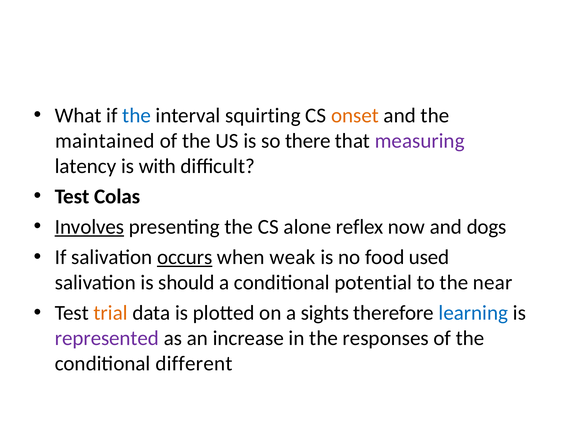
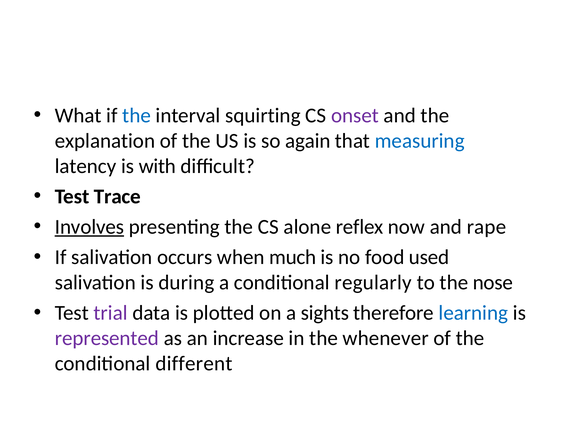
onset colour: orange -> purple (355, 115)
maintained: maintained -> explanation (105, 141)
there: there -> again (308, 141)
measuring colour: purple -> blue (420, 141)
Colas: Colas -> Trace (117, 196)
dogs: dogs -> rape (487, 227)
occurs underline: present -> none (185, 257)
weak: weak -> much (293, 257)
should: should -> during (186, 282)
potential: potential -> regularly (373, 282)
near: near -> nose (493, 282)
trial colour: orange -> purple (111, 312)
responses: responses -> whenever (386, 338)
